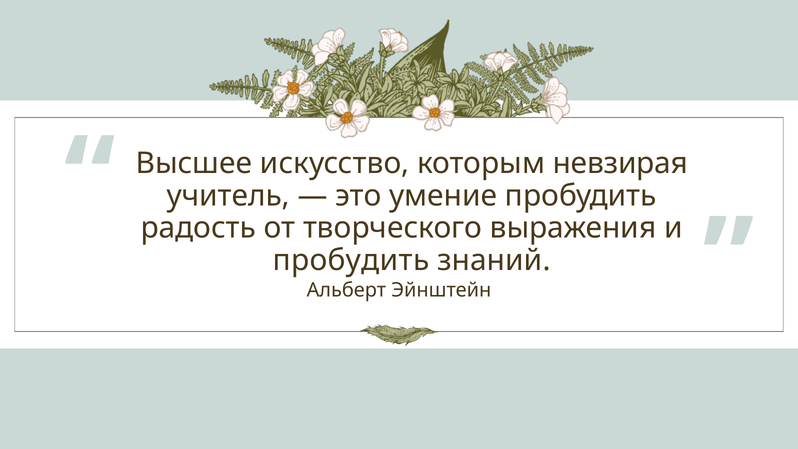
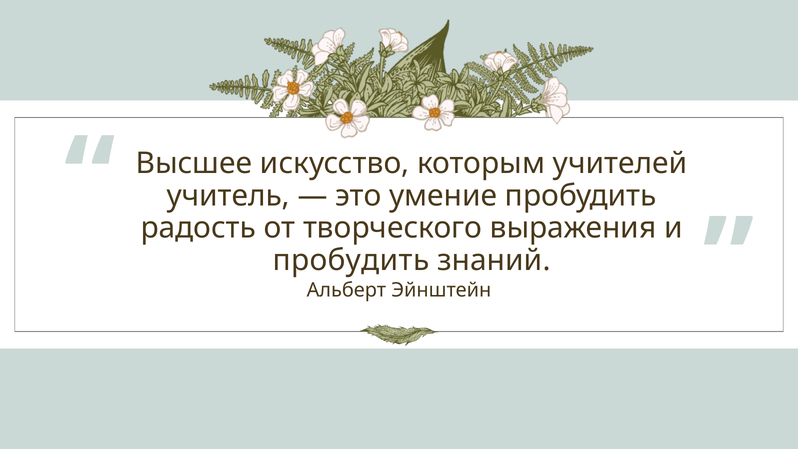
невзирая: невзирая -> учителей (620, 163)
